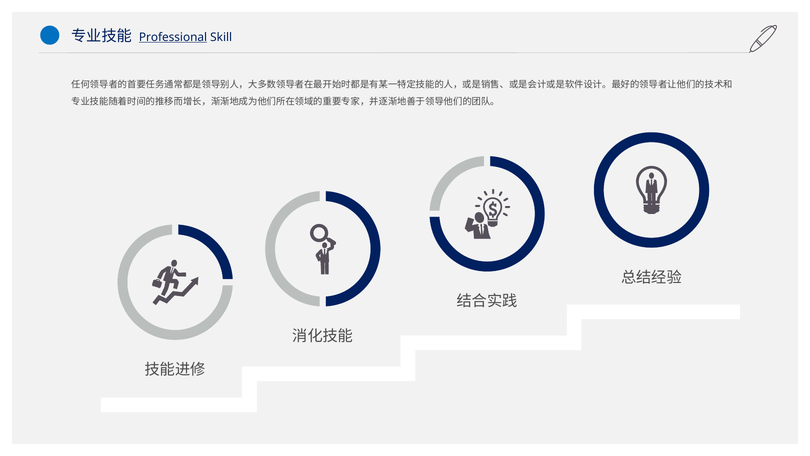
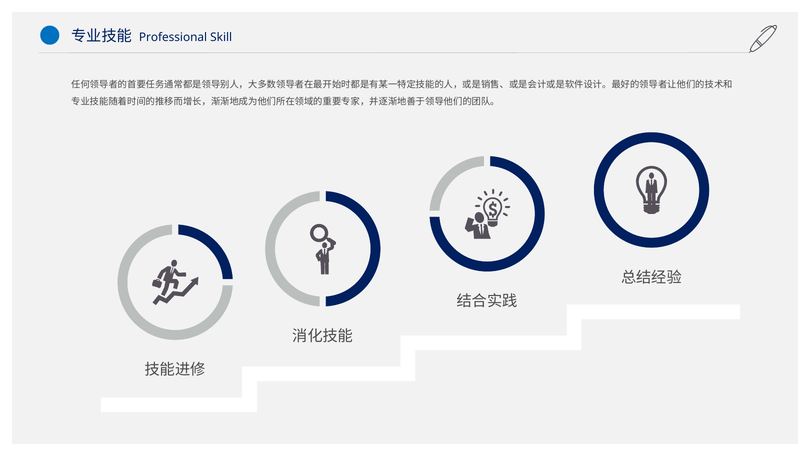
Professional underline: present -> none (173, 37)
